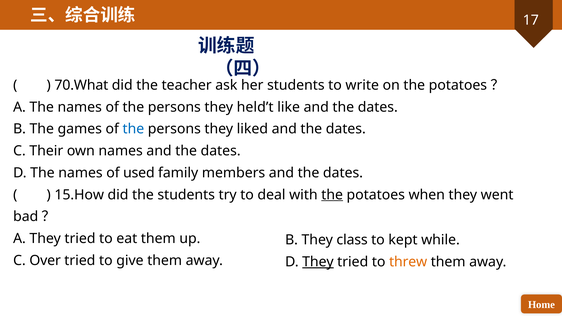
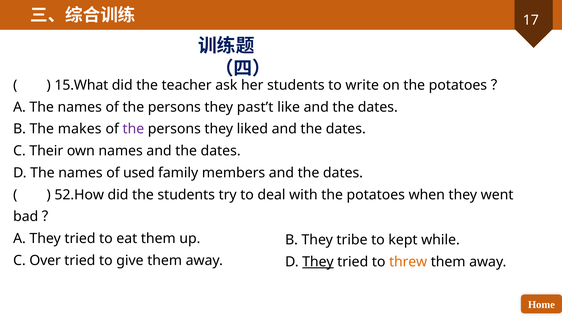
70.What: 70.What -> 15.What (81, 85)
held’t: held’t -> past’t (255, 107)
games: games -> makes (80, 129)
the colour: blue -> purple (133, 129)
15.How: 15.How -> 52.How (79, 195)
the underline: present -> none (332, 195)
class: class -> tribe (352, 240)
